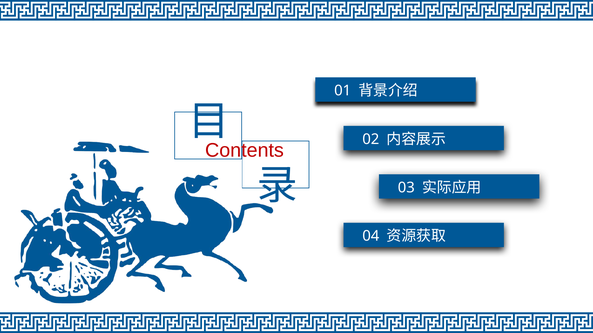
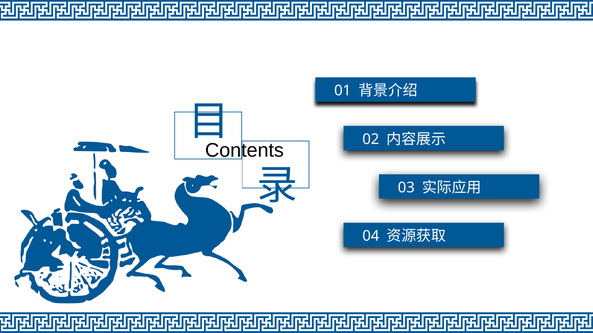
Contents colour: red -> black (244, 151)
